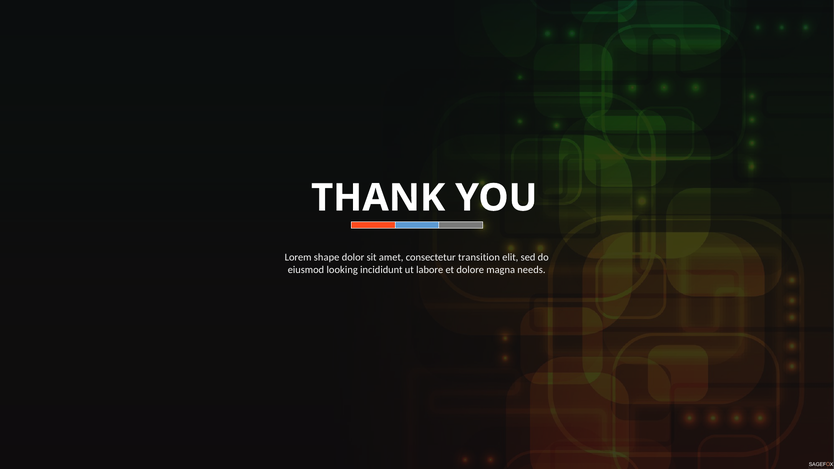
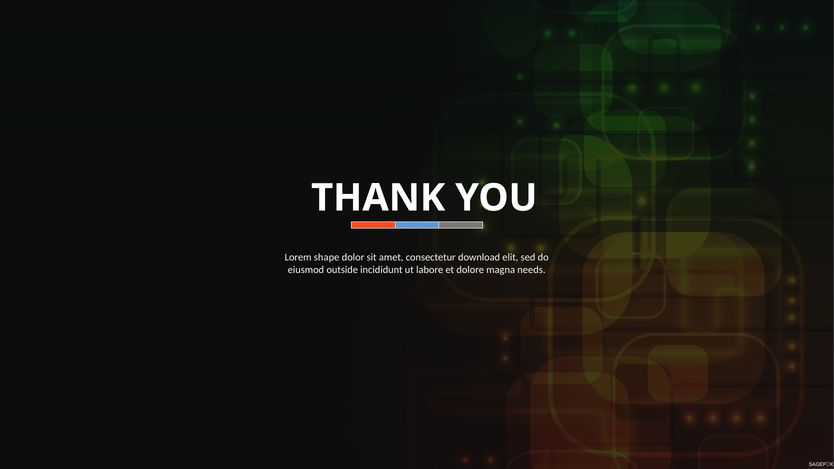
transition: transition -> download (479, 257)
looking: looking -> outside (342, 270)
